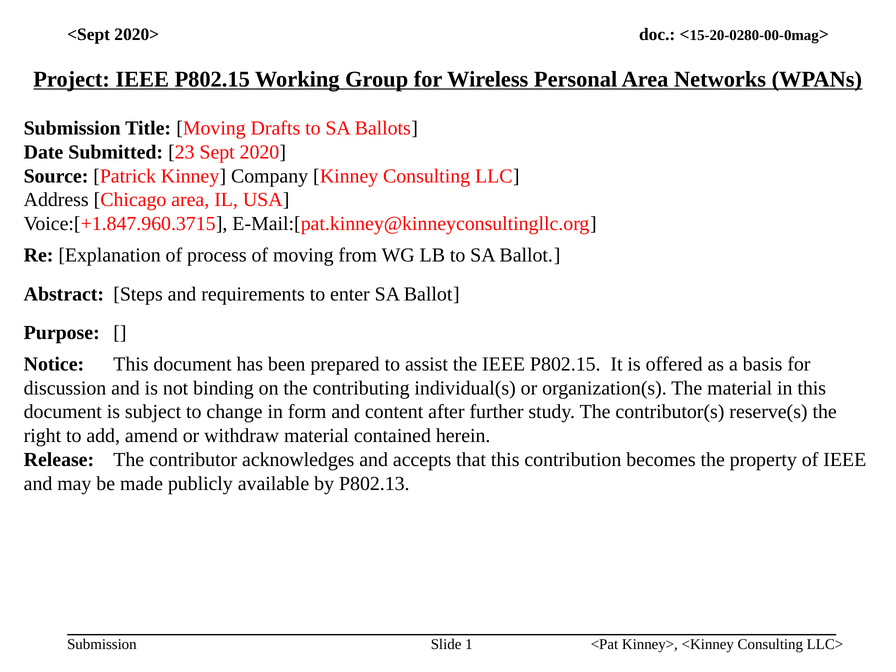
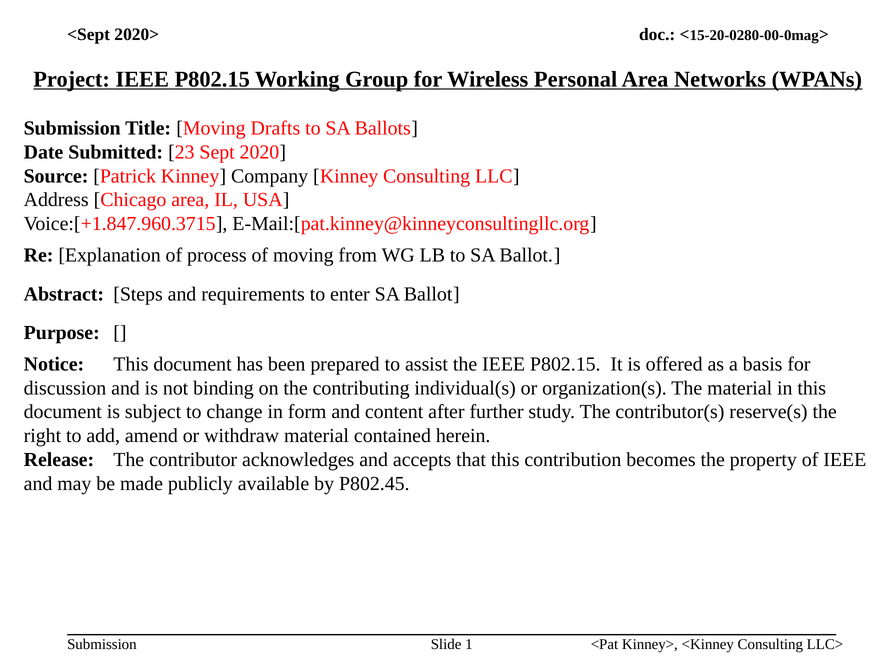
P802.13: P802.13 -> P802.45 (374, 484)
